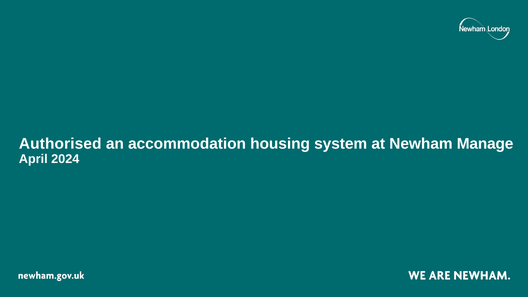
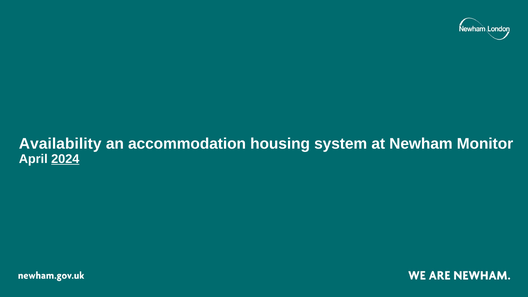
Authorised: Authorised -> Availability (60, 144)
Manage: Manage -> Monitor (485, 144)
2024 underline: none -> present (65, 159)
